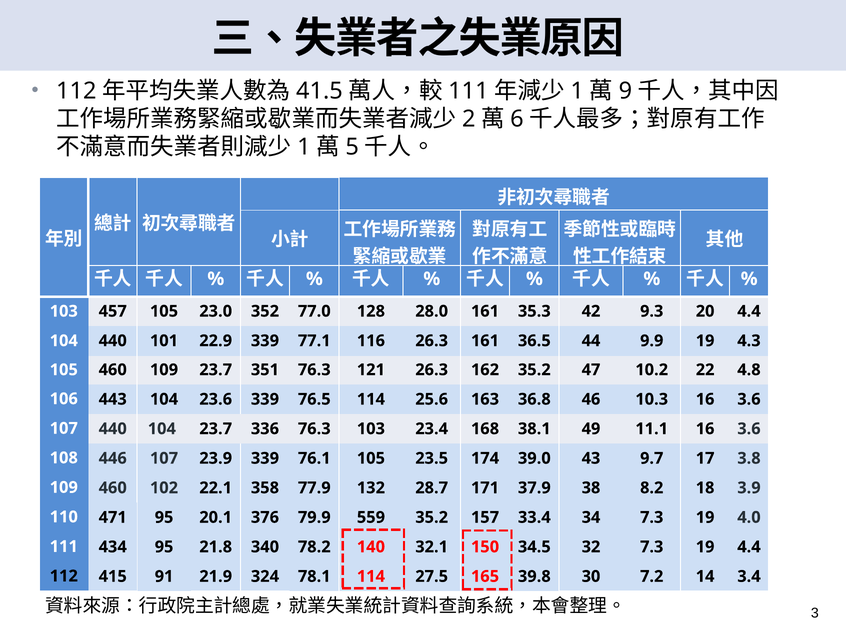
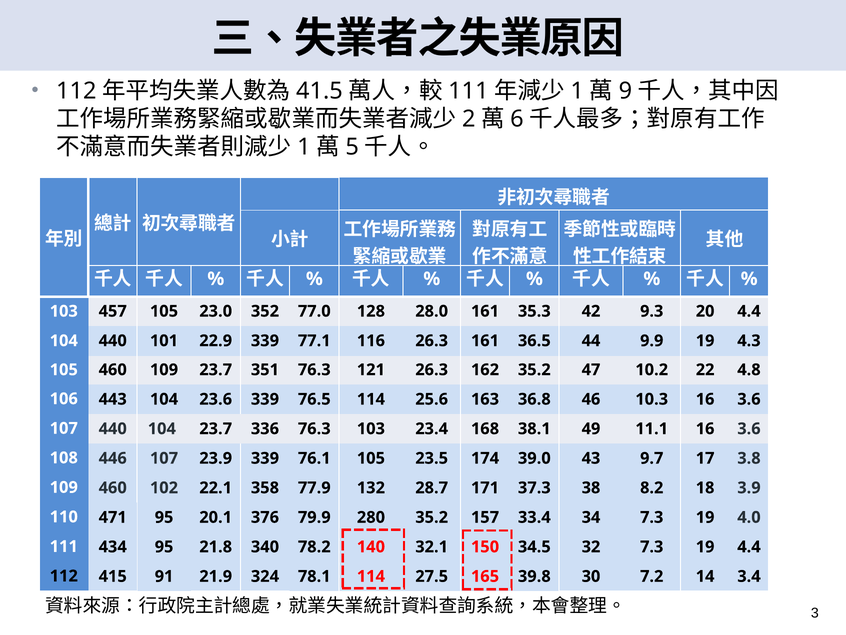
37.9: 37.9 -> 37.3 (534, 487)
559: 559 -> 280 (371, 517)
